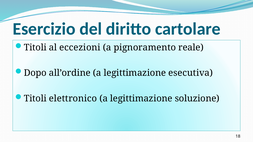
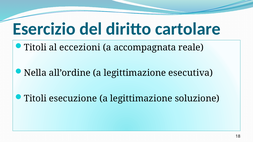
pignoramento: pignoramento -> accompagnata (145, 48)
Dopo: Dopo -> Nella (35, 73)
elettronico: elettronico -> esecuzione (73, 99)
